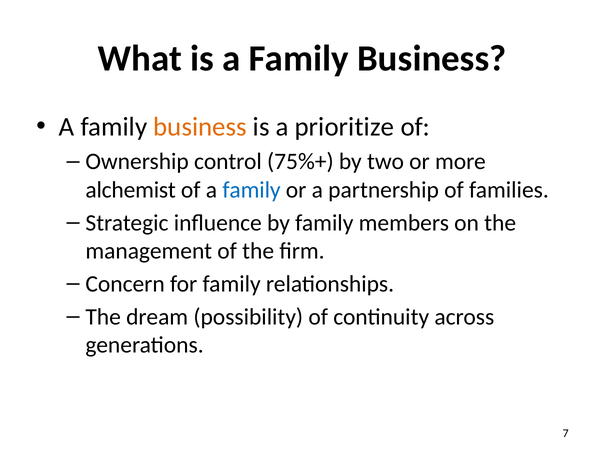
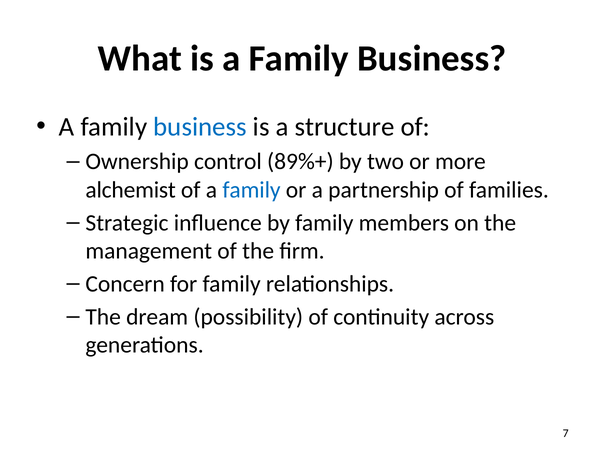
business colour: orange -> blue (200, 127)
prioritize: prioritize -> structure (345, 127)
75%+: 75%+ -> 89%+ (300, 162)
